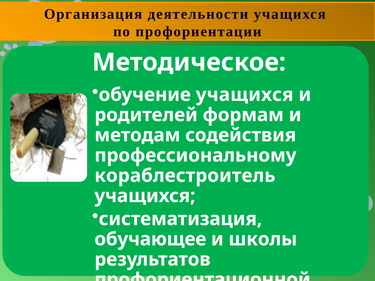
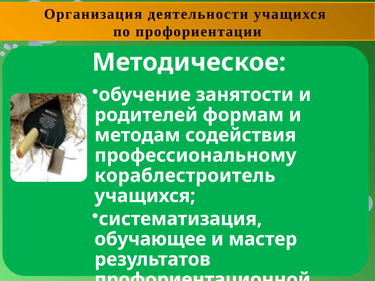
обучение учащихся: учащихся -> занятости (245, 95)
школы: школы -> мастер (263, 239)
